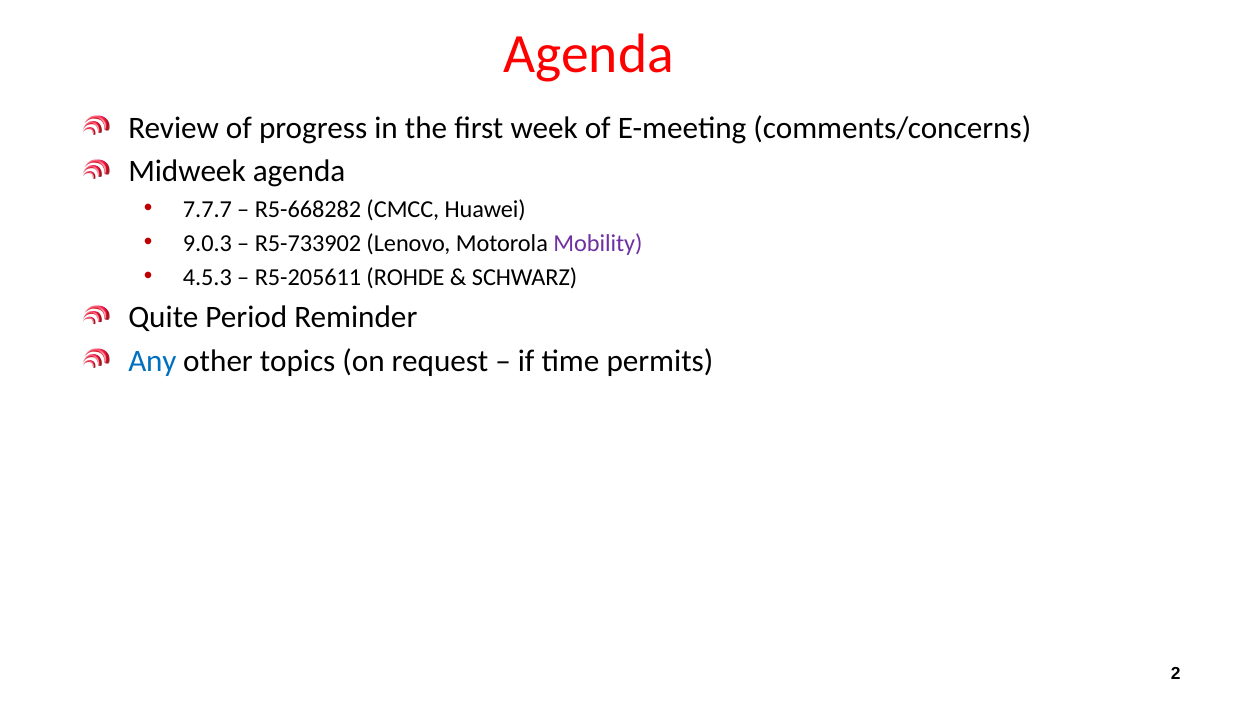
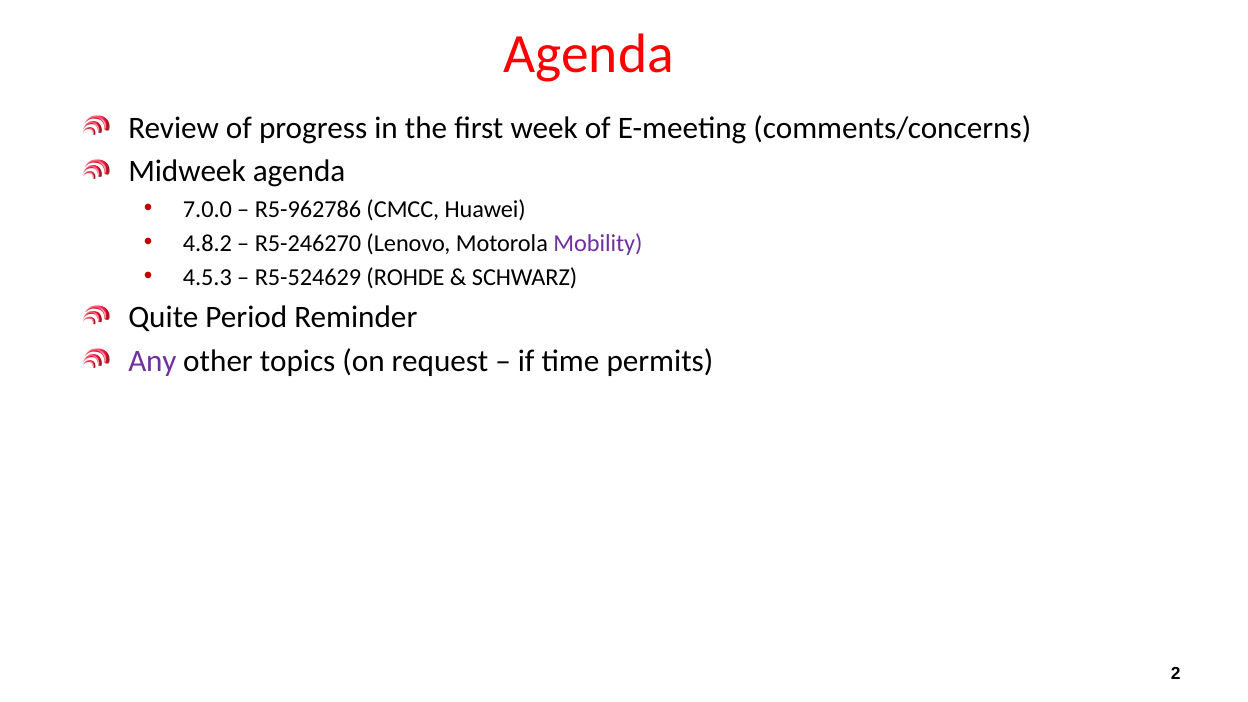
7.7.7: 7.7.7 -> 7.0.0 (207, 209)
R5-668282: R5-668282 -> R5-962786 (308, 209)
9.0.3: 9.0.3 -> 4.8.2 (207, 243)
R5-733902: R5-733902 -> R5-246270 (308, 243)
R5-205611: R5-205611 -> R5-524629 (308, 277)
Any colour: blue -> purple (152, 361)
